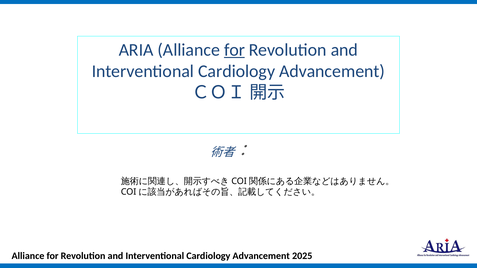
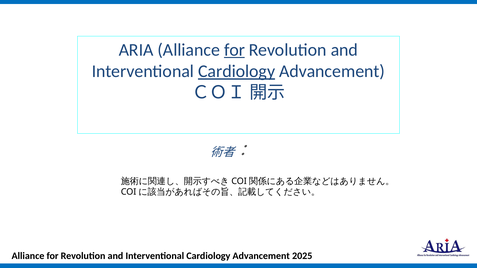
Cardiology underline: none -> present (237, 71)
